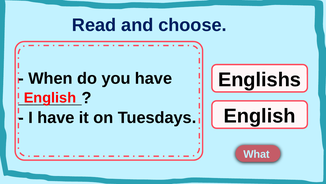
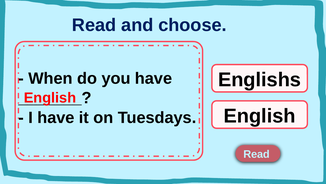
What: What -> Read (256, 154)
